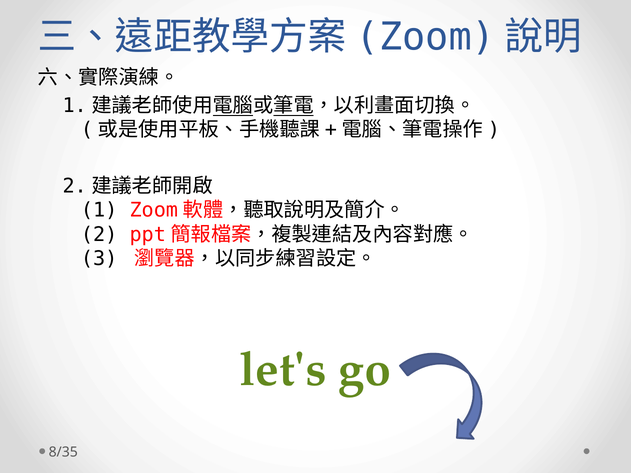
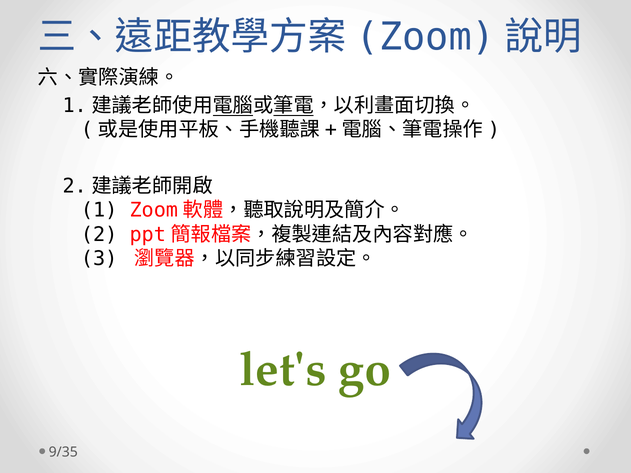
8/35: 8/35 -> 9/35 (63, 452)
